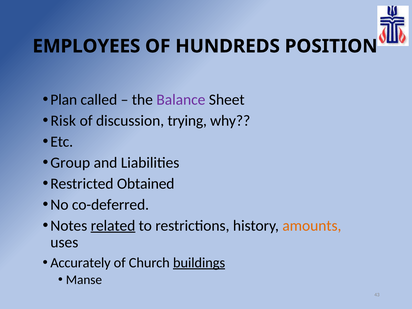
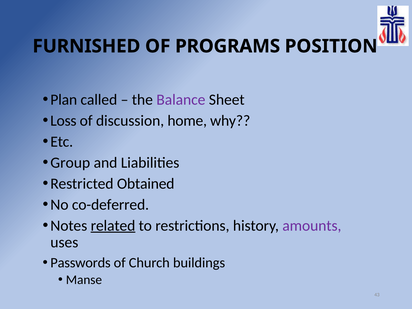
EMPLOYEES: EMPLOYEES -> FURNISHED (86, 46)
HUNDREDS: HUNDREDS -> PROGRAMS (228, 46)
Risk: Risk -> Loss (63, 121)
trying: trying -> home (187, 121)
amounts colour: orange -> purple (312, 226)
Accurately: Accurately -> Passwords (81, 263)
buildings underline: present -> none (199, 263)
